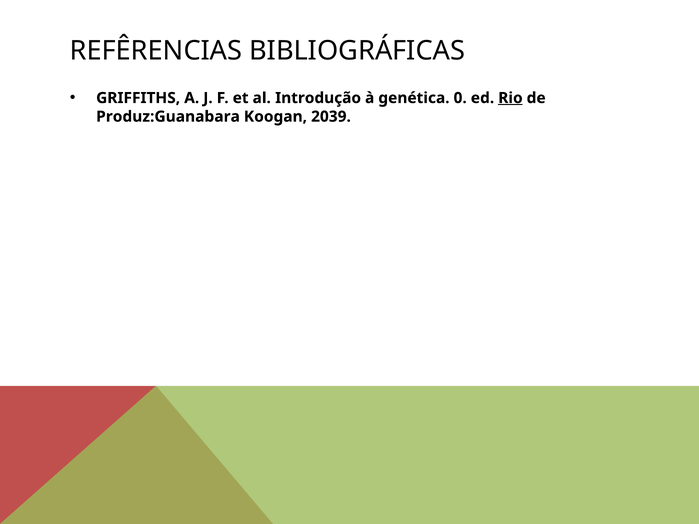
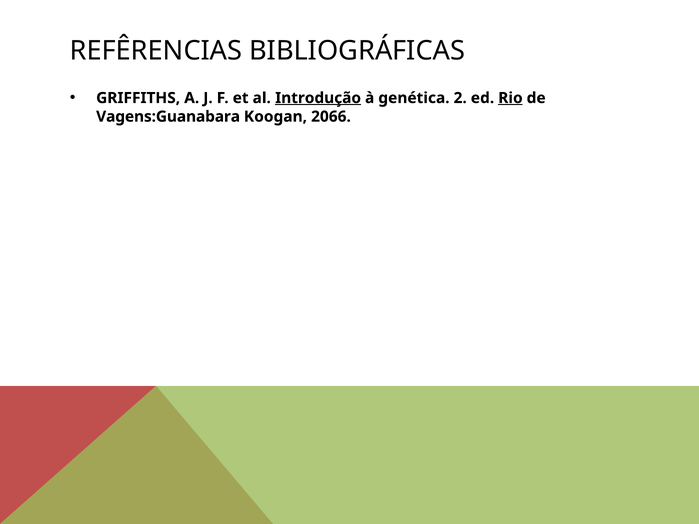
Introdução underline: none -> present (318, 98)
0: 0 -> 2 (460, 98)
Produz:Guanabara: Produz:Guanabara -> Vagens:Guanabara (168, 117)
2039: 2039 -> 2066 (331, 117)
